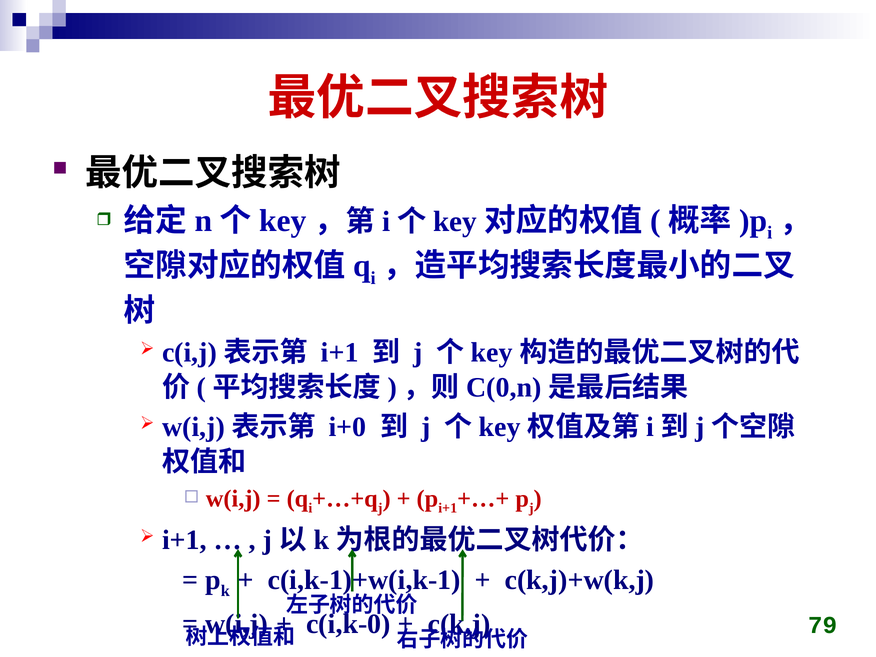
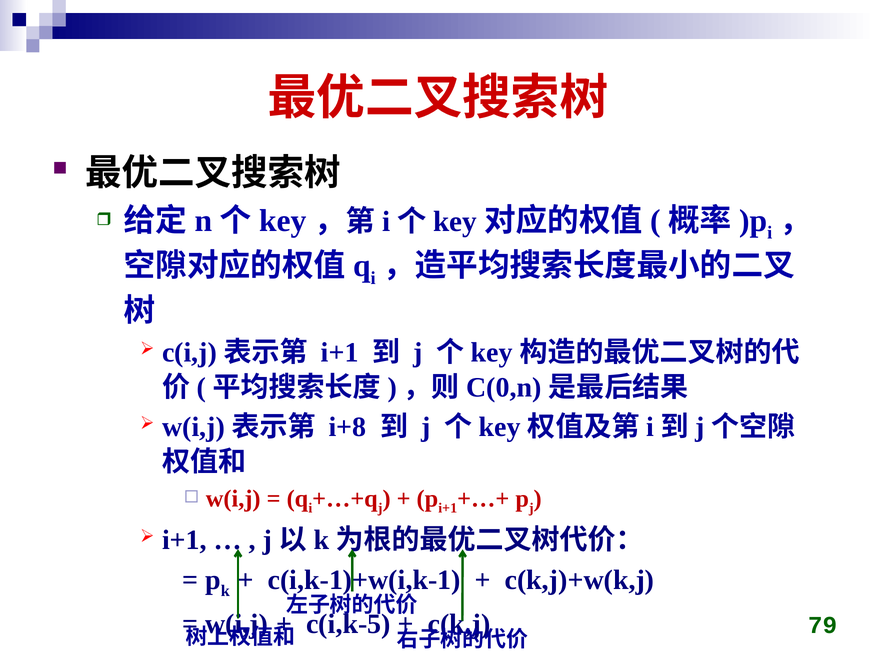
i+0: i+0 -> i+8 (348, 427)
c(i,k-0: c(i,k-0 -> c(i,k-5 (348, 624)
